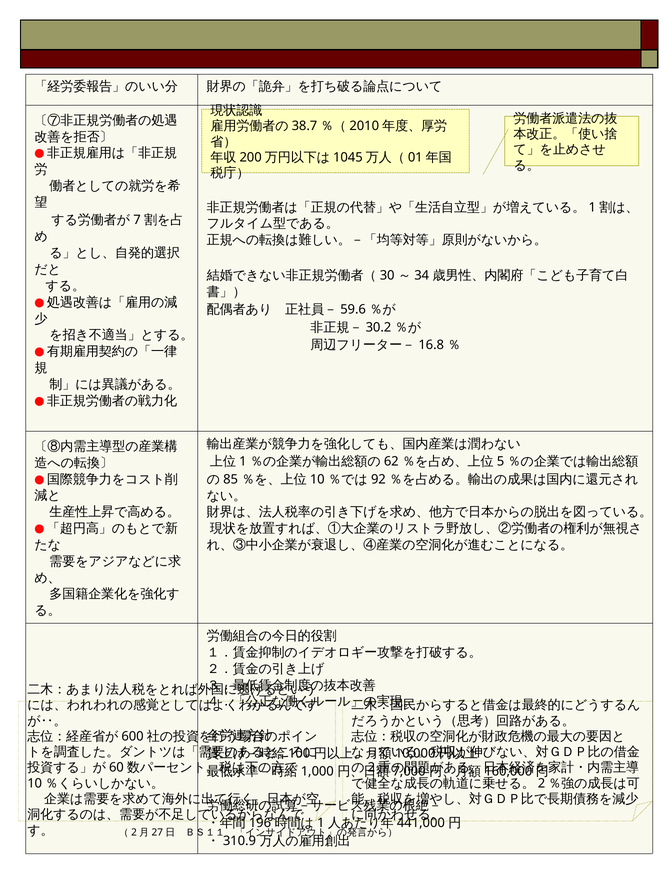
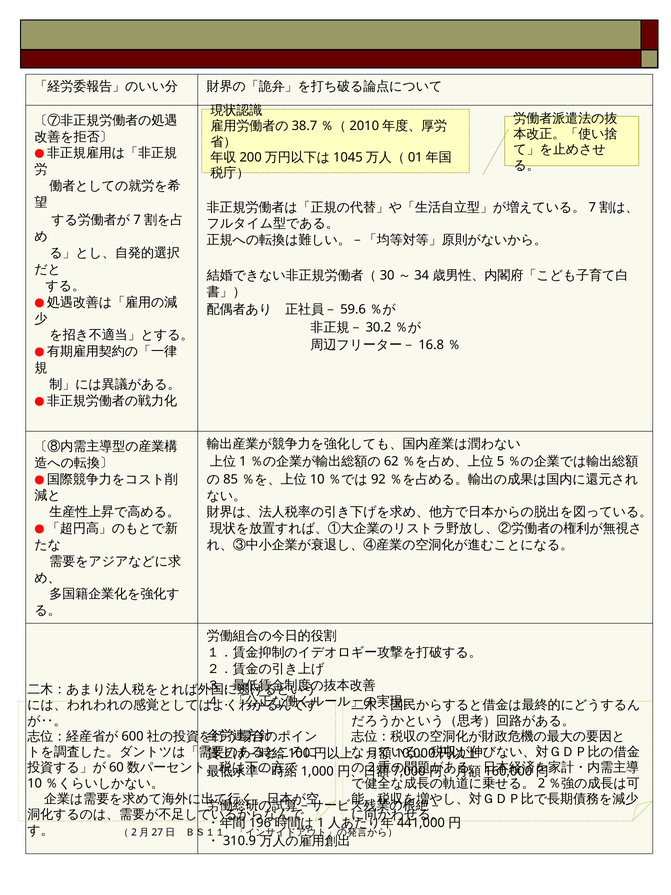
1: 1 -> 7 (592, 207)
